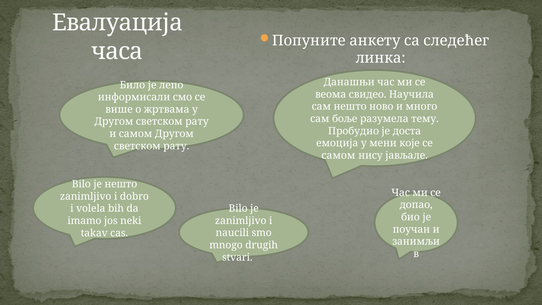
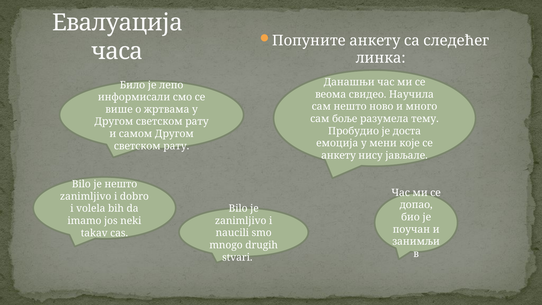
самом: самом -> анкету (339, 155)
